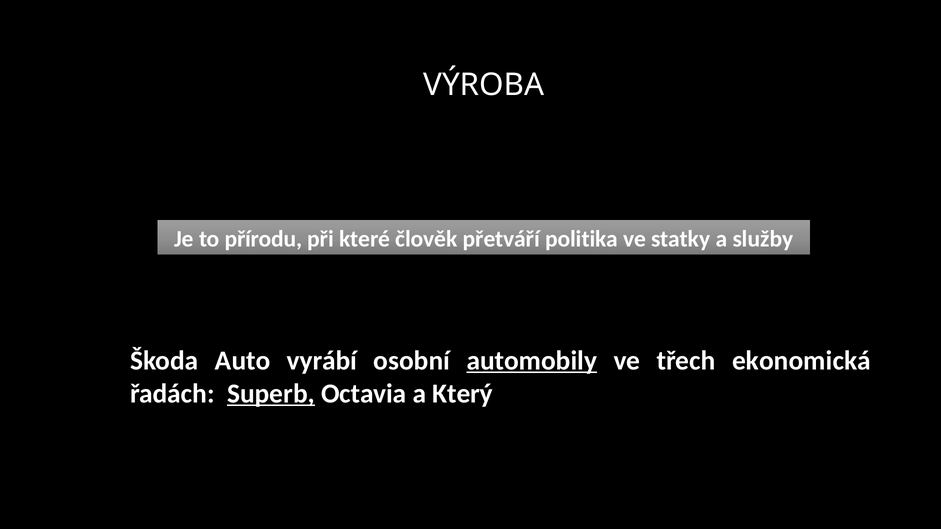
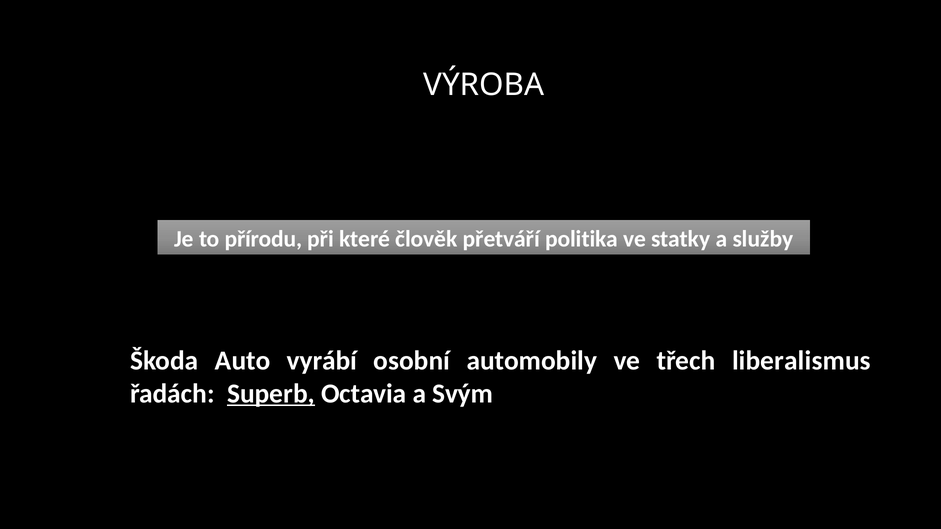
automobily underline: present -> none (532, 361)
ekonomická: ekonomická -> liberalismus (801, 361)
Který: Který -> Svým (463, 394)
